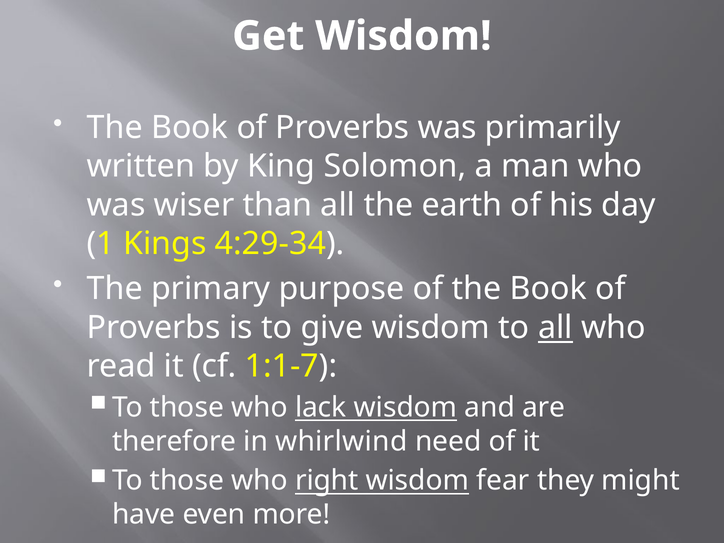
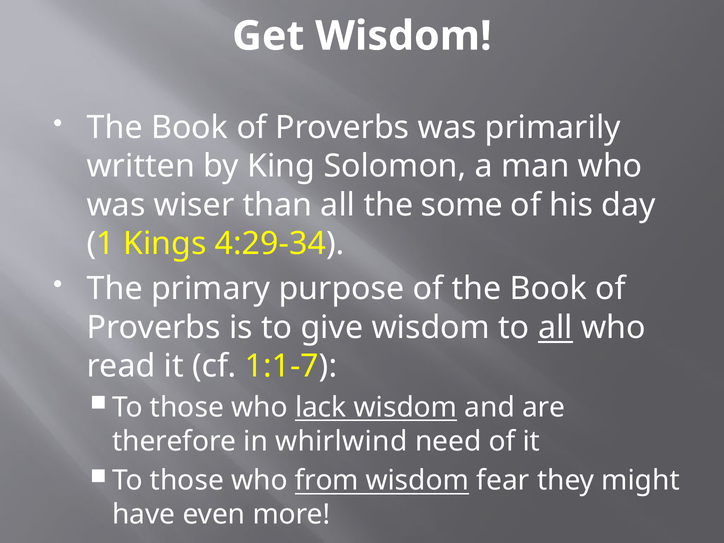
earth: earth -> some (462, 205)
right: right -> from (327, 481)
